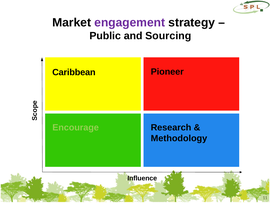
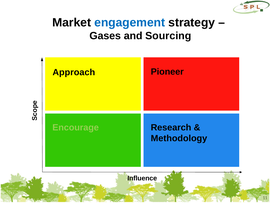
engagement colour: purple -> blue (130, 22)
Public: Public -> Gases (105, 36)
Caribbean: Caribbean -> Approach (74, 72)
